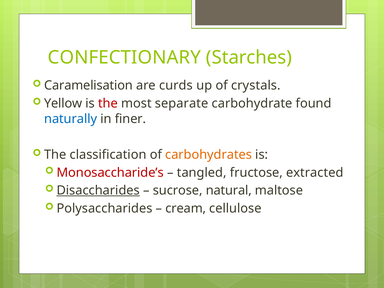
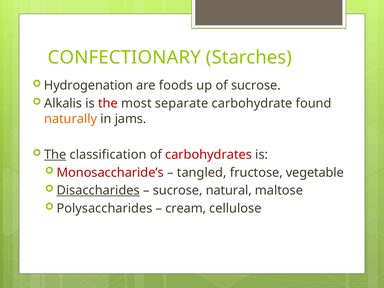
Caramelisation: Caramelisation -> Hydrogenation (89, 86)
curds: curds -> foods (176, 86)
of crystals: crystals -> sucrose (256, 86)
Yellow: Yellow -> Alkalis (63, 103)
naturally colour: blue -> orange (71, 119)
finer: finer -> jams (131, 119)
The underline: none -> present (55, 155)
carbohydrates colour: orange -> red (209, 155)
extracted: extracted -> vegetable (315, 173)
